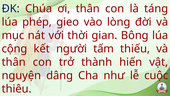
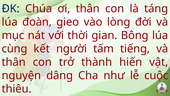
phép: phép -> đoàn (37, 22)
cộng: cộng -> cùng (15, 49)
thiếu: thiếu -> tiếng (135, 49)
